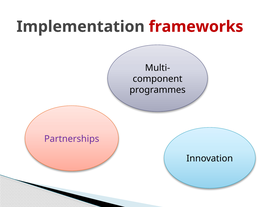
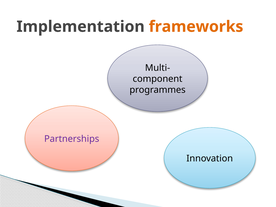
frameworks colour: red -> orange (196, 27)
